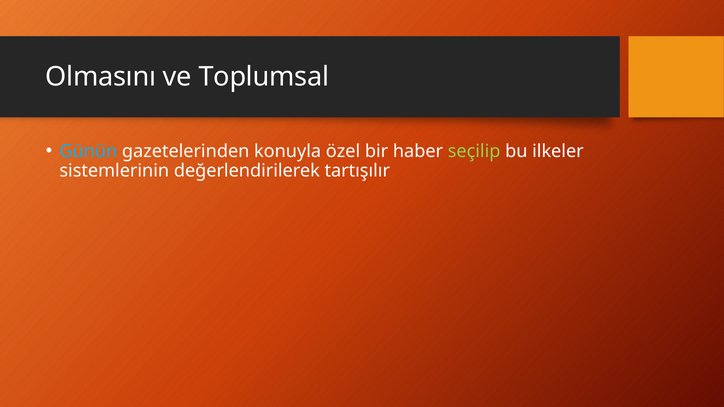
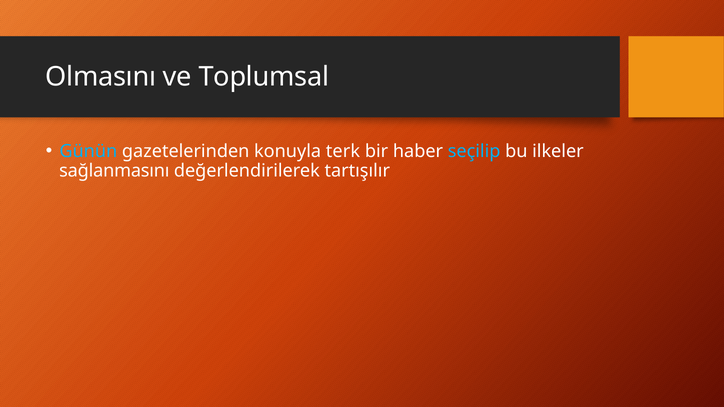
özel: özel -> terk (343, 151)
seçilip colour: light green -> light blue (474, 151)
sistemlerinin: sistemlerinin -> sağlanmasını (114, 171)
